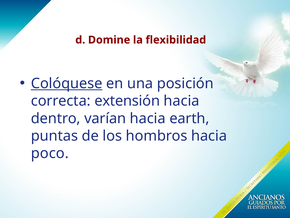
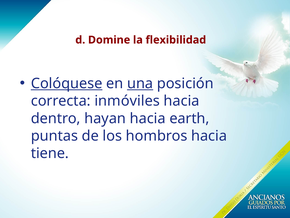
una underline: none -> present (140, 83)
extensión: extensión -> inmóviles (127, 101)
varían: varían -> hayan (105, 118)
poco: poco -> tiene (50, 153)
